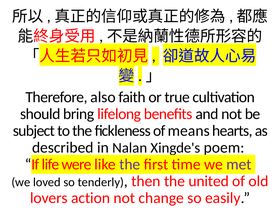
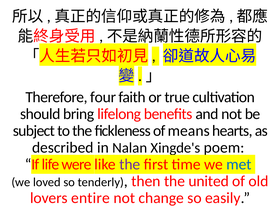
also: also -> four (103, 97)
met colour: purple -> blue (239, 164)
action: action -> entire (90, 198)
